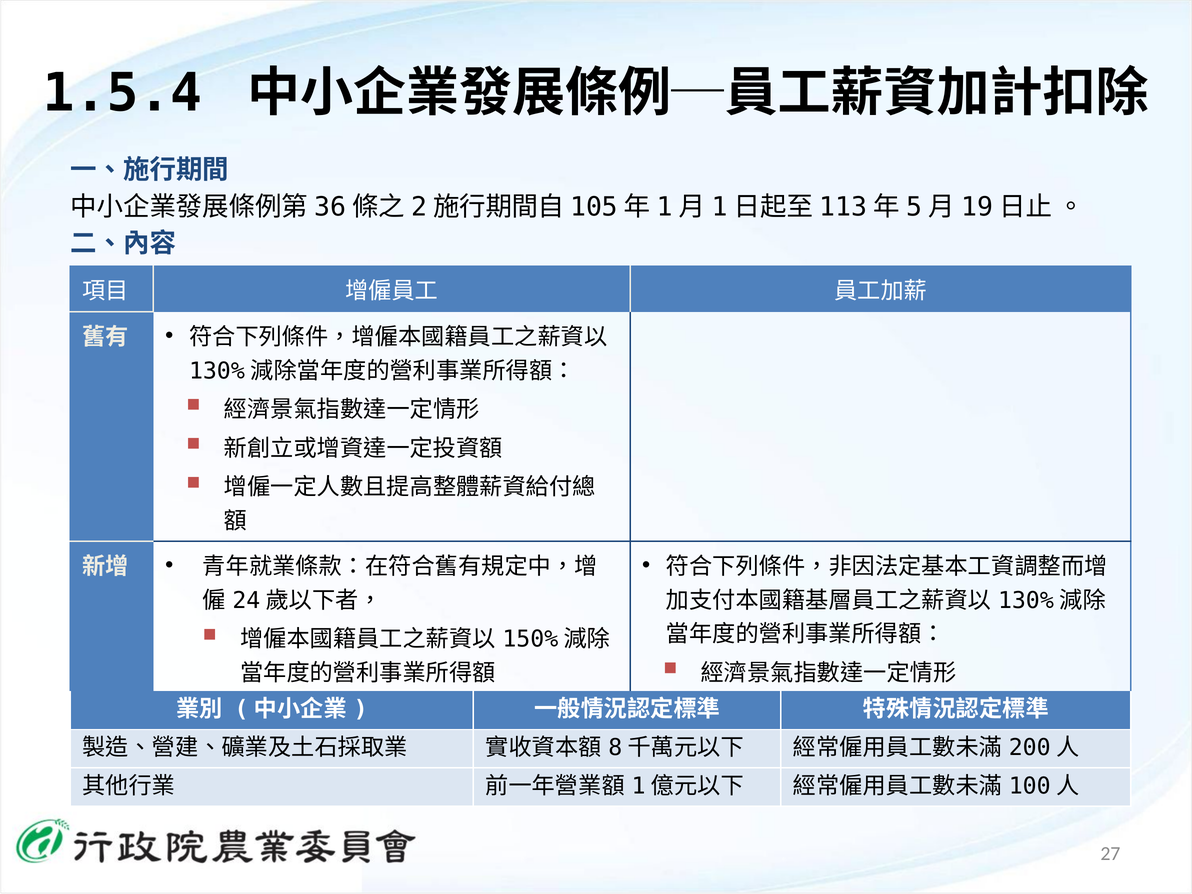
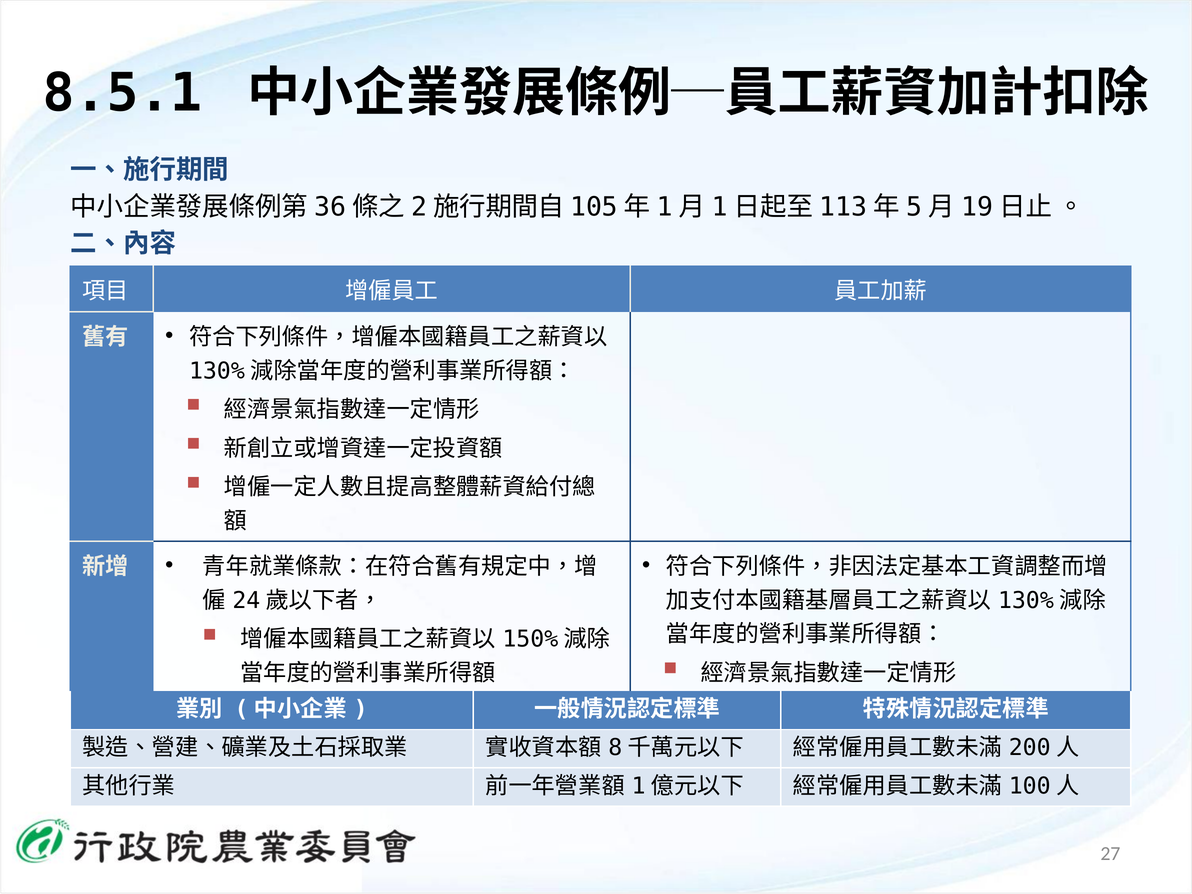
1.5.4: 1.5.4 -> 8.5.1 (123, 93)
